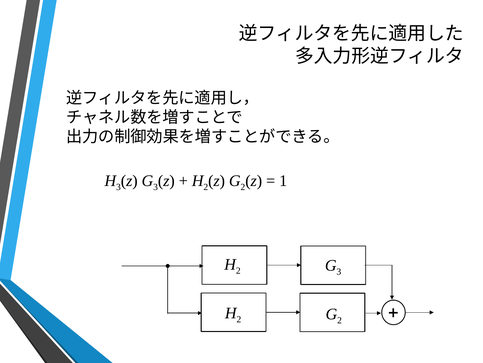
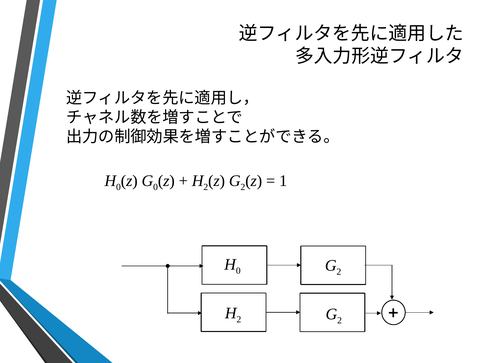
3: 3 -> 0 (118, 187)
3: 3 -> 0 (156, 187)
2: 2 -> 0 (238, 270)
3: 3 -> 2 (339, 271)
